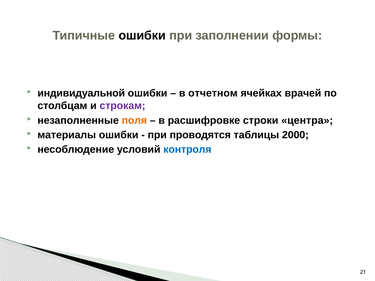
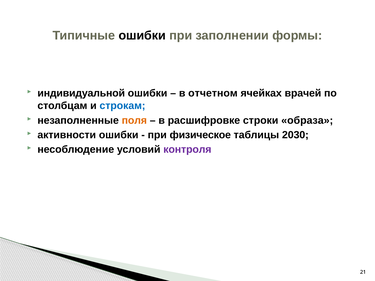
строкам colour: purple -> blue (122, 106)
центра: центра -> образа (307, 120)
материалы: материалы -> активности (67, 135)
проводятся: проводятся -> физическое (200, 135)
2000: 2000 -> 2030 (295, 135)
контроля colour: blue -> purple (187, 150)
